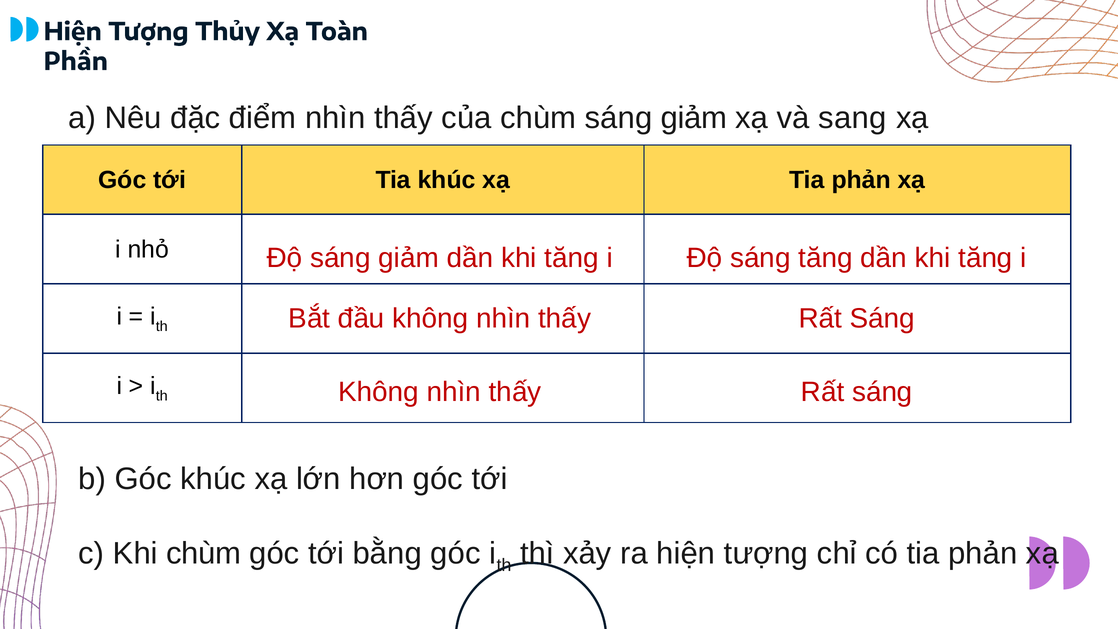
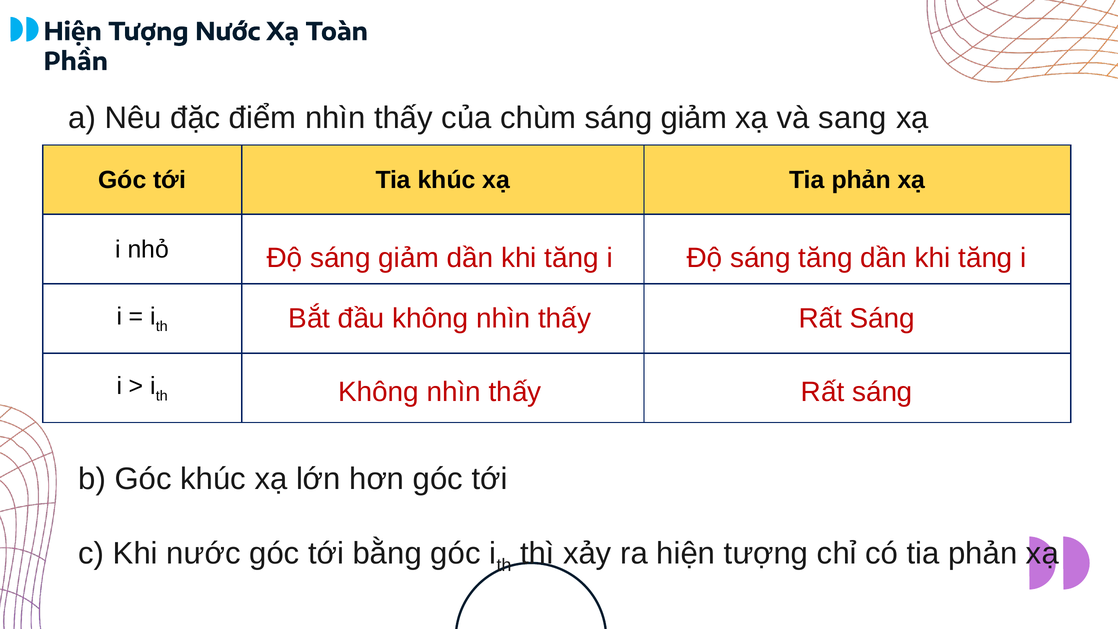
Tượng Thủy: Thủy -> Nước (228, 32)
Khi chùm: chùm -> nước (204, 553)
